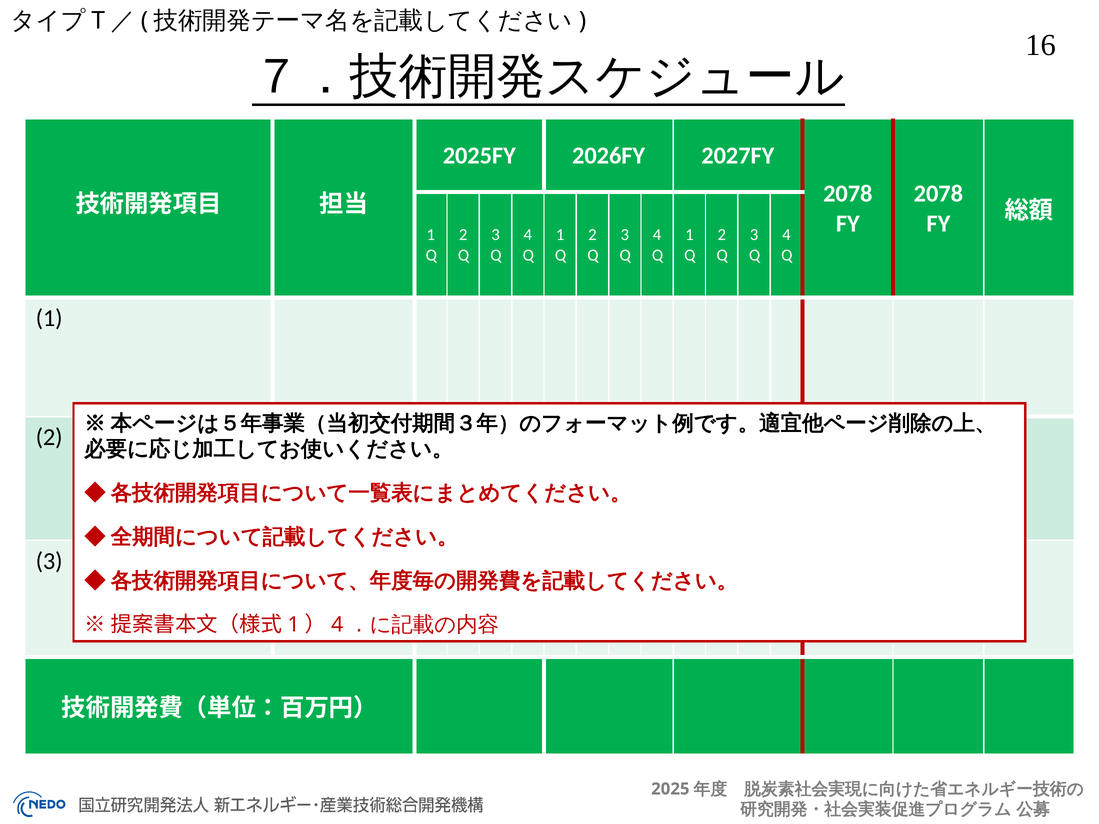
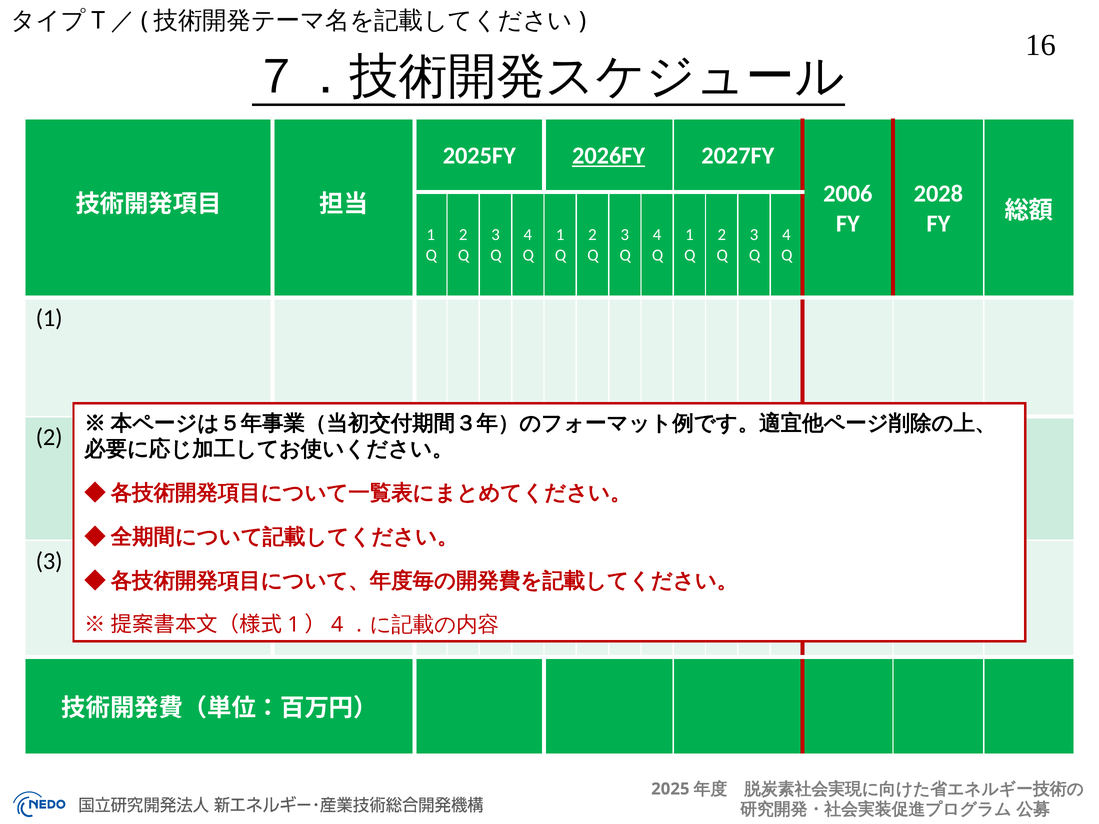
2026FY underline: none -> present (609, 156)
2078: 2078 -> 2006 (848, 194)
2078: 2078 -> 2028 (938, 194)
